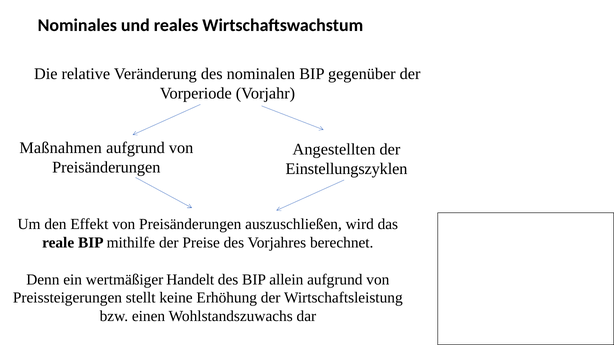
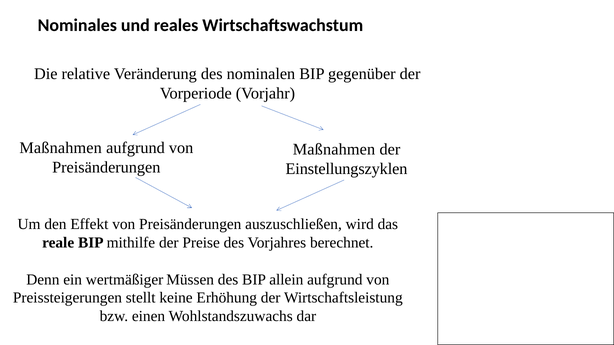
Angestellten: Angestellten -> Maßnahmen (334, 150)
Handelt: Handelt -> Müssen (190, 280)
